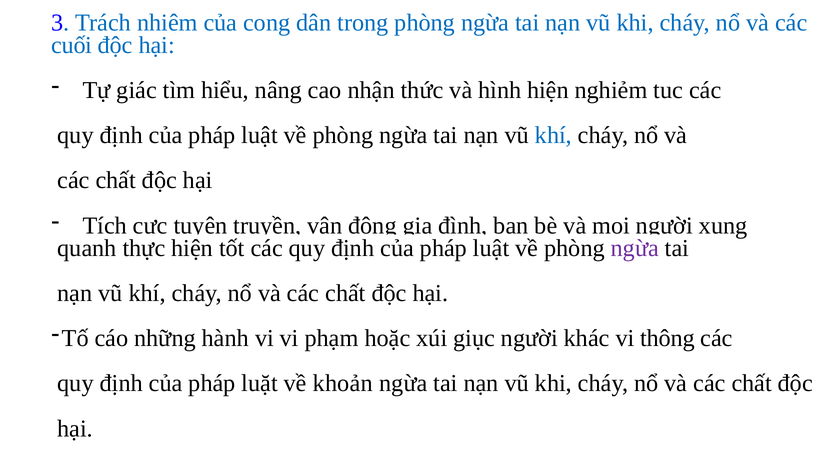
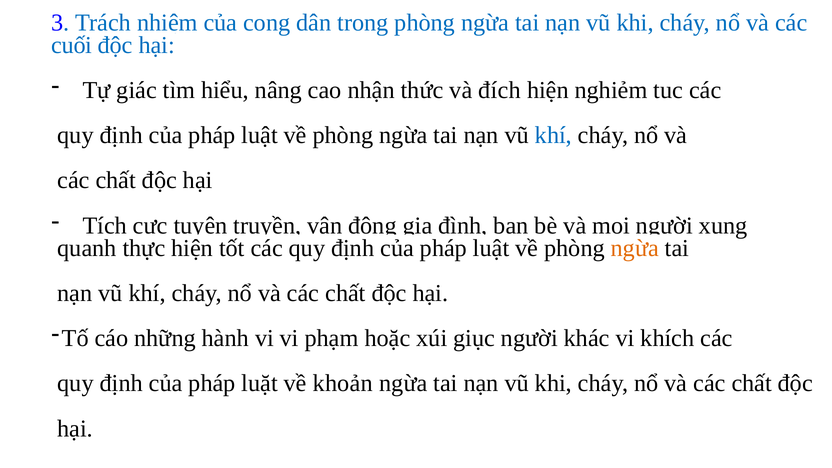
hình: hình -> đích (500, 90)
ngừa colour: purple -> orange (635, 248)
thông: thông -> khích (667, 338)
